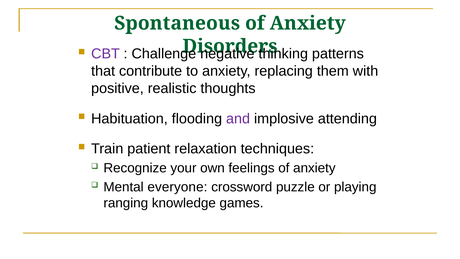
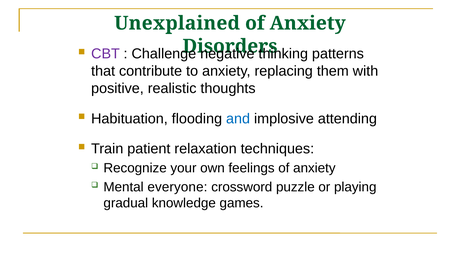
Spontaneous: Spontaneous -> Unexplained (177, 23)
and colour: purple -> blue (238, 118)
ranging: ranging -> gradual (126, 203)
